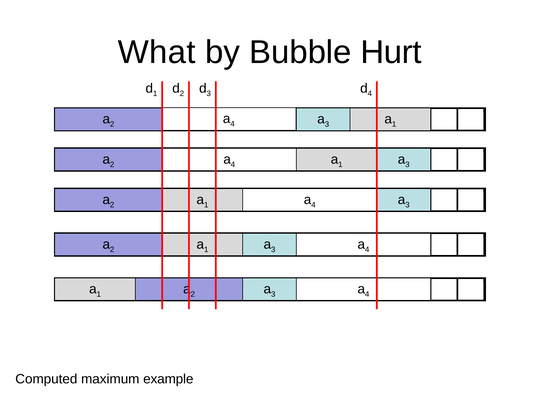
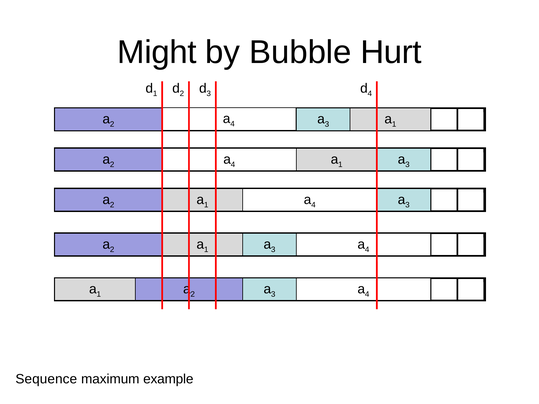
What: What -> Might (157, 52)
Computed: Computed -> Sequence (46, 379)
